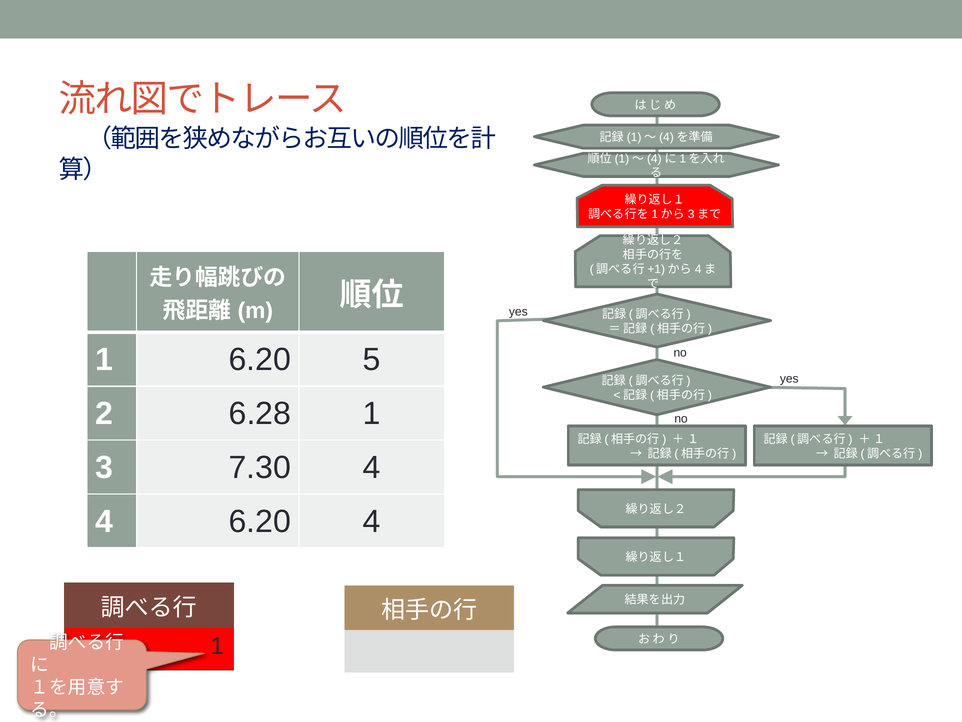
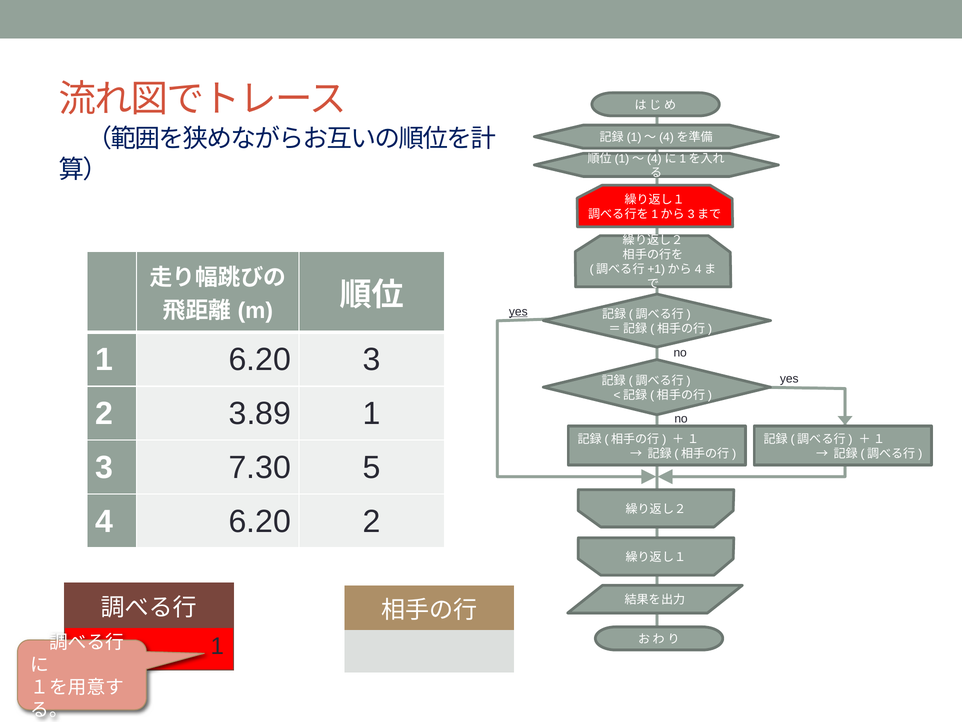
yes underline: none -> present (518, 311)
6.20 5: 5 -> 3 (372, 360)
6.28: 6.28 -> 3.89 (260, 413)
7.30 4: 4 -> 5 (372, 467)
6.20 4: 4 -> 2 (372, 521)
